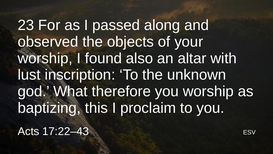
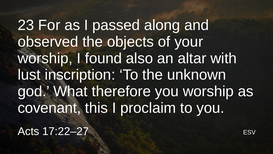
baptizing: baptizing -> covenant (49, 108)
17:22–43: 17:22–43 -> 17:22–27 (66, 131)
